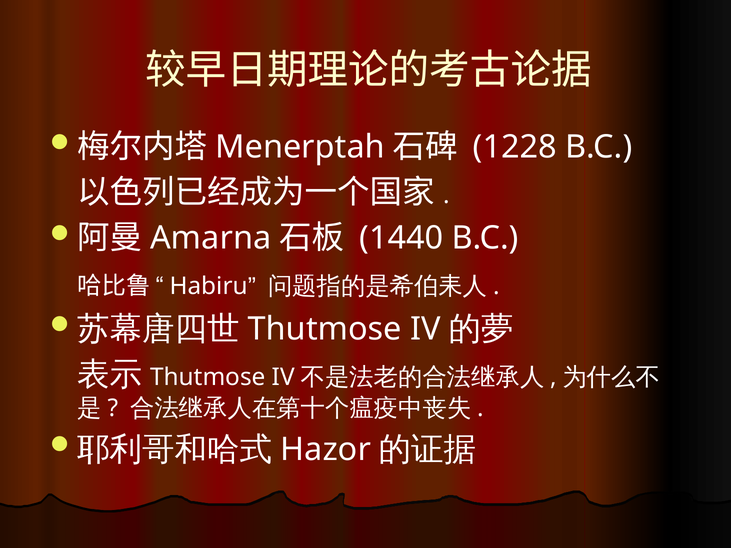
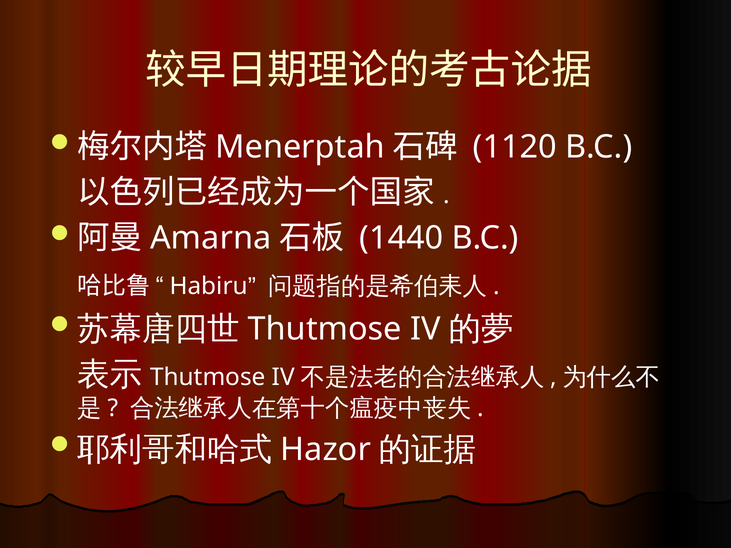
1228: 1228 -> 1120 (515, 147)
